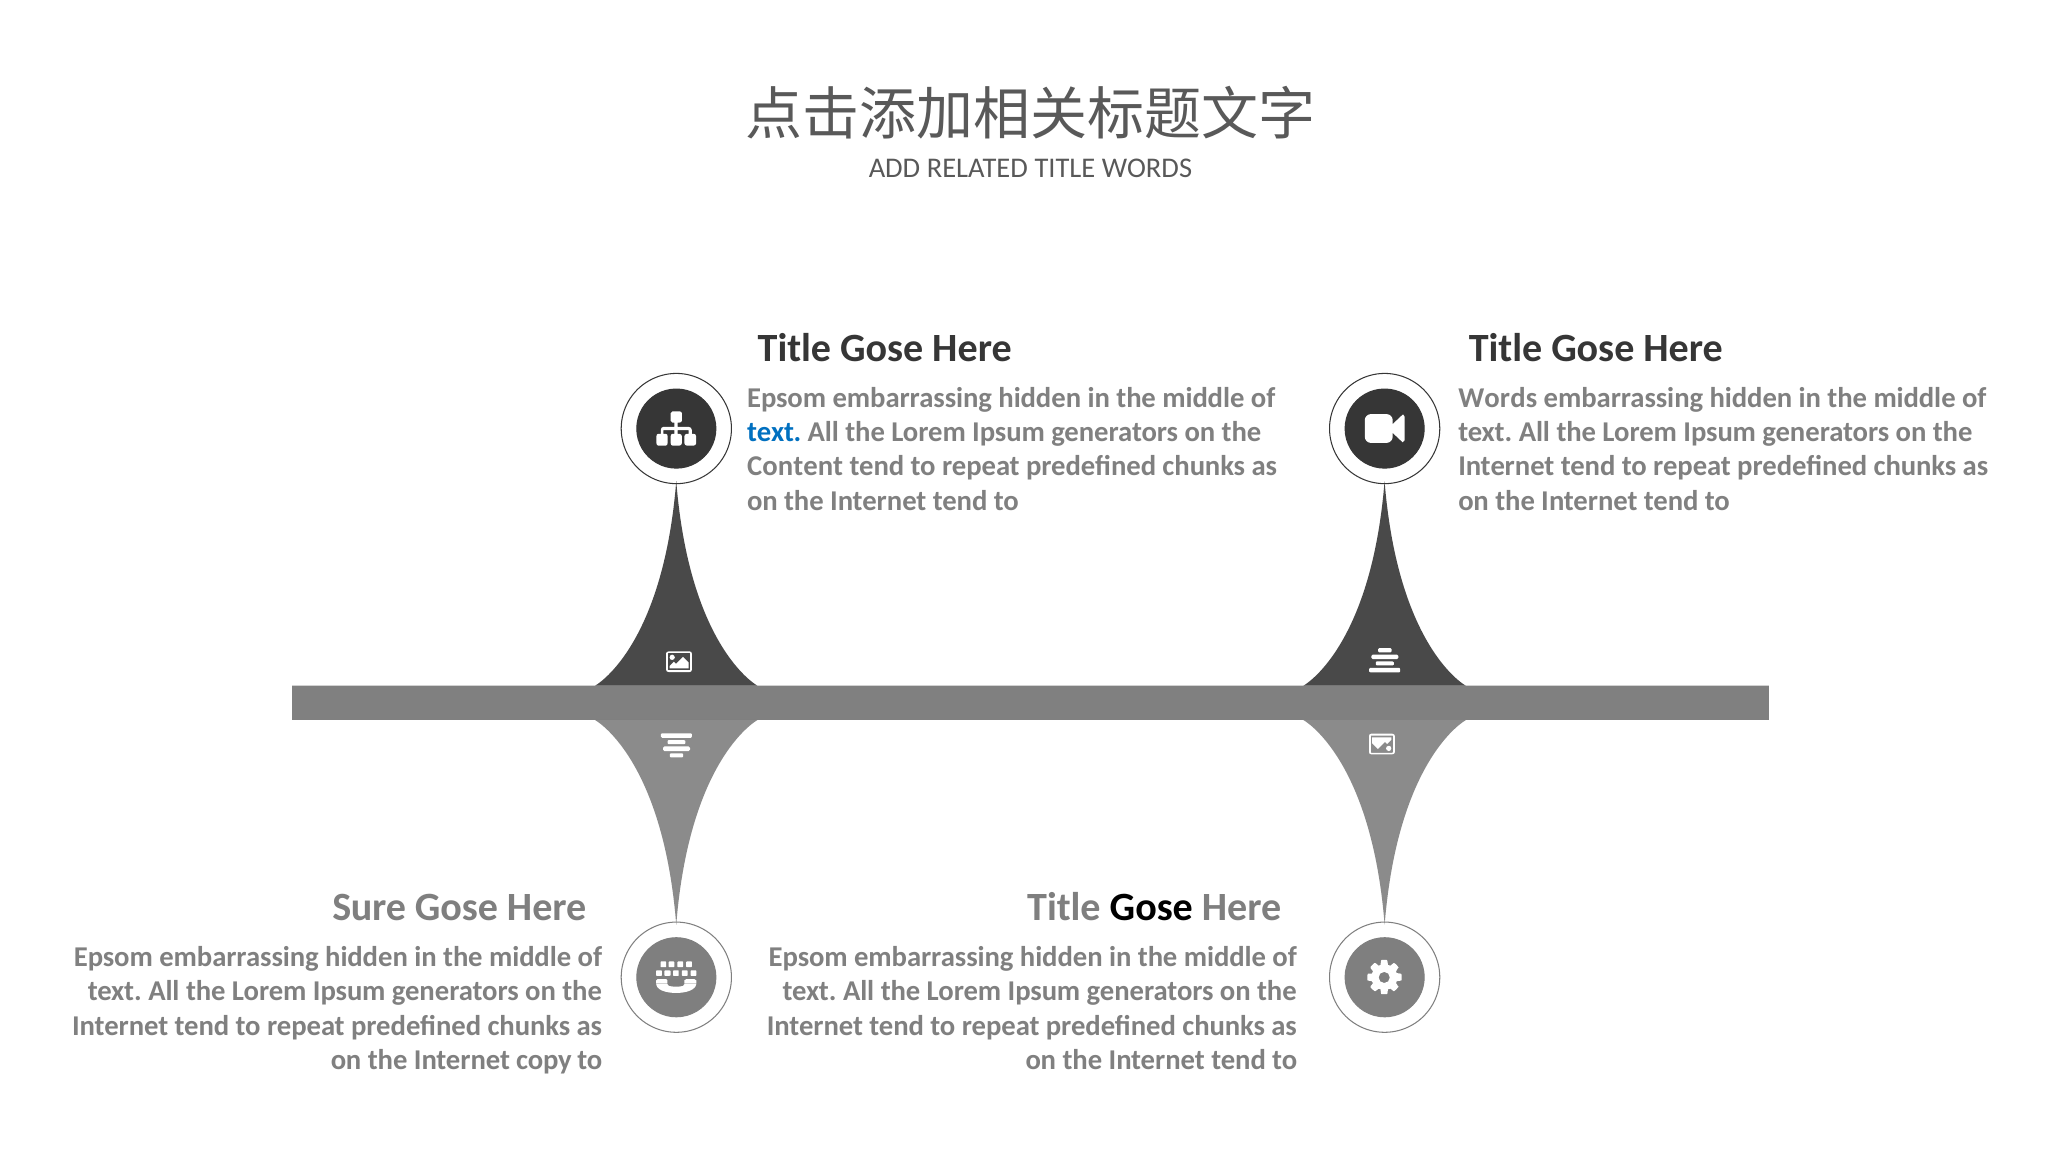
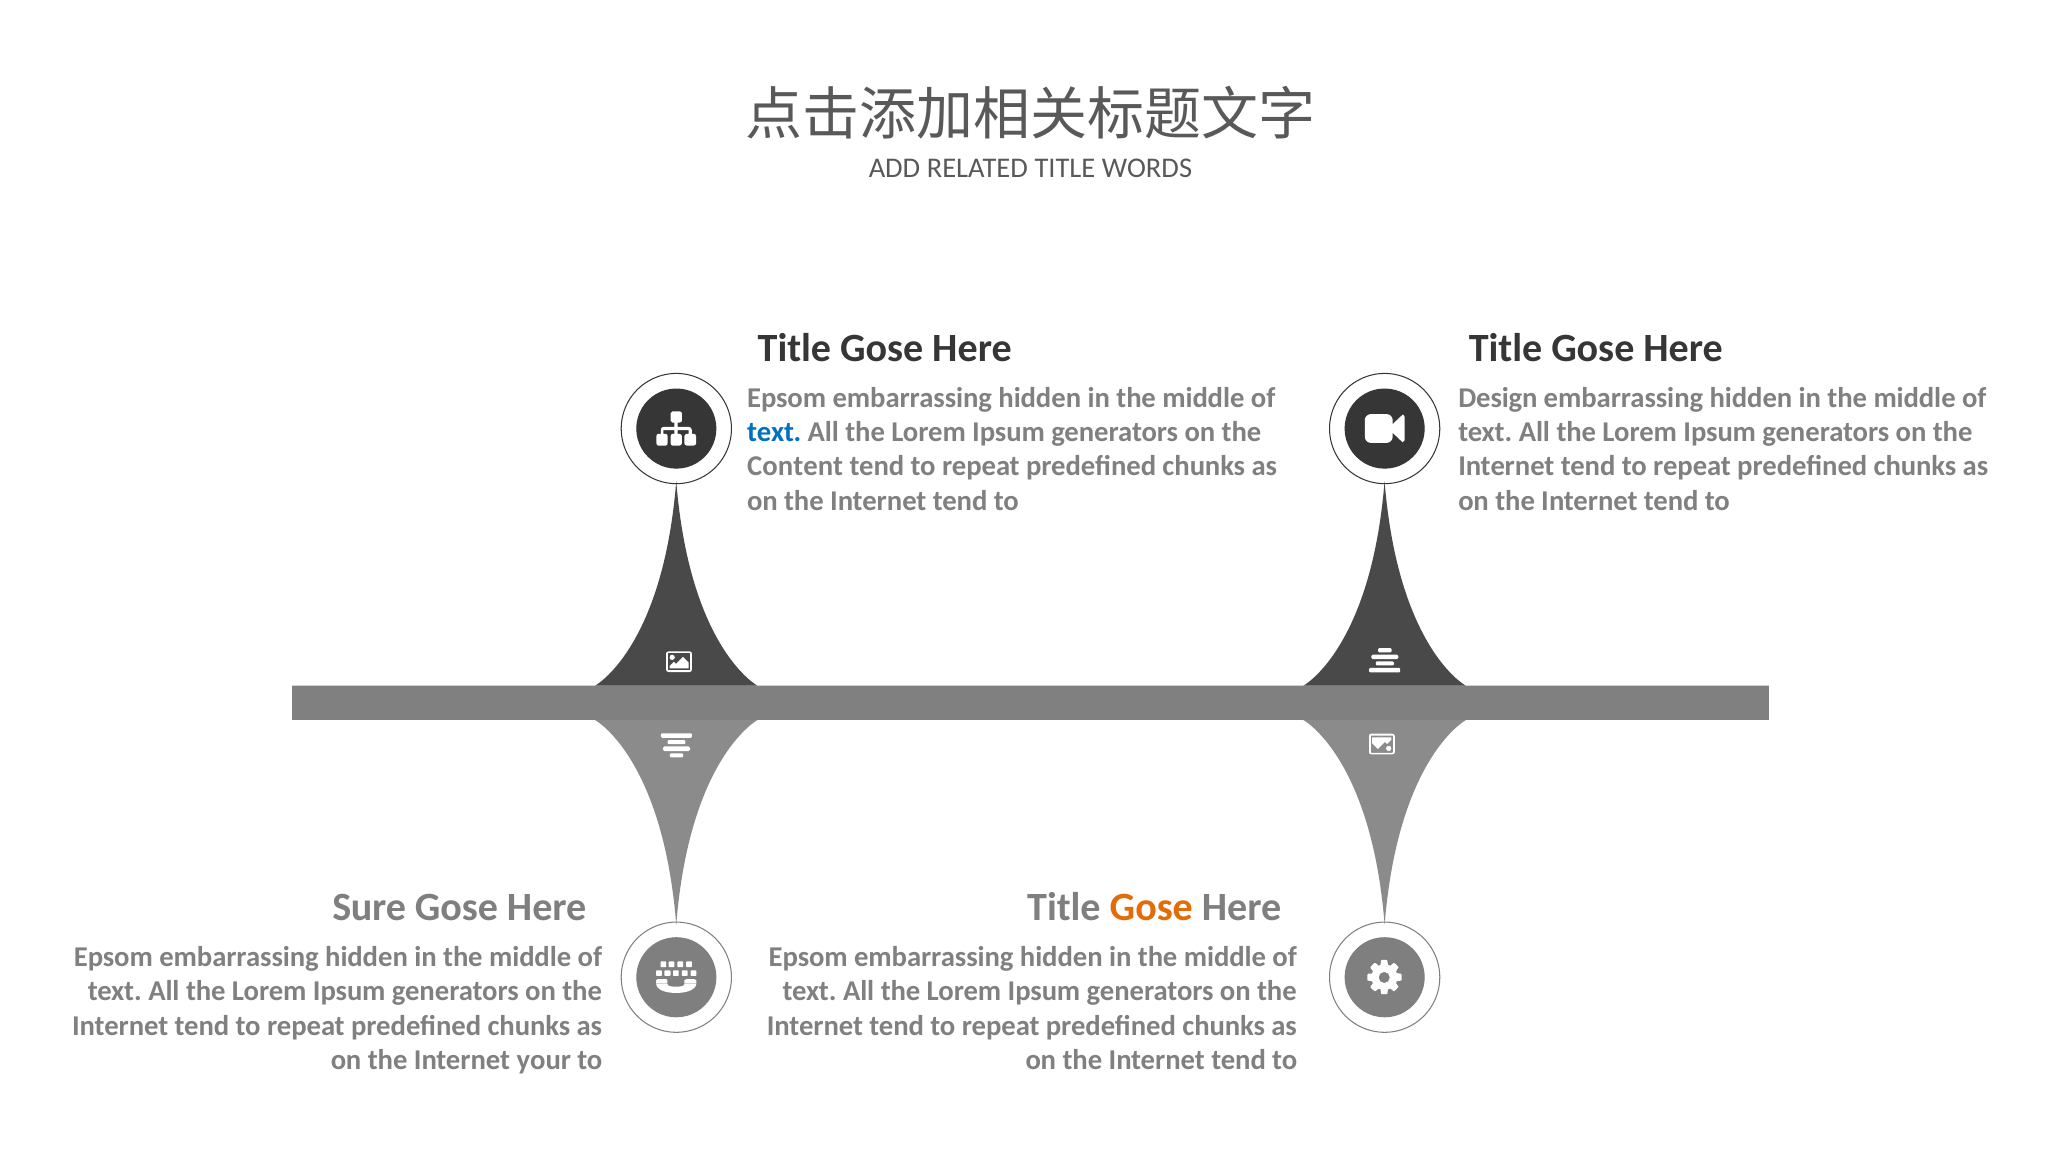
Words: Words -> Design (1498, 398)
Gose colour: black -> orange (1151, 908)
copy: copy -> your (544, 1060)
